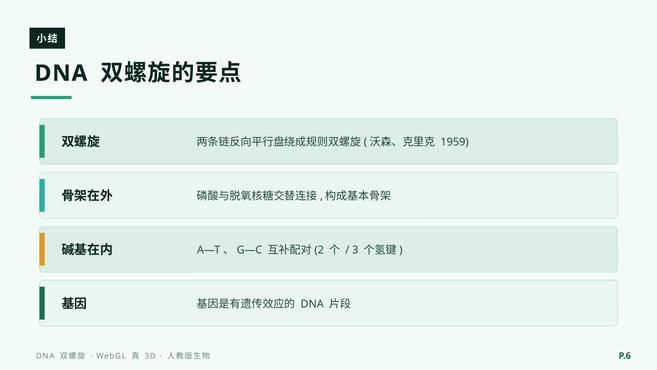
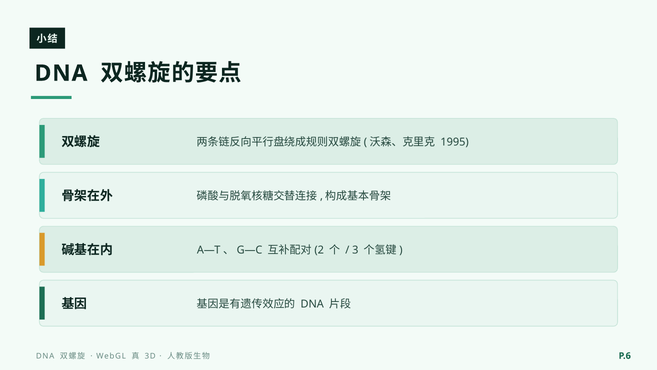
1959: 1959 -> 1995 (455, 142)
